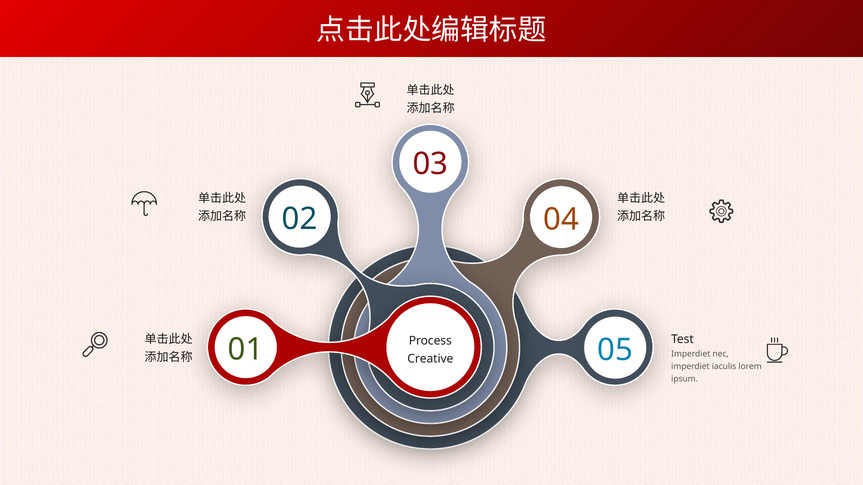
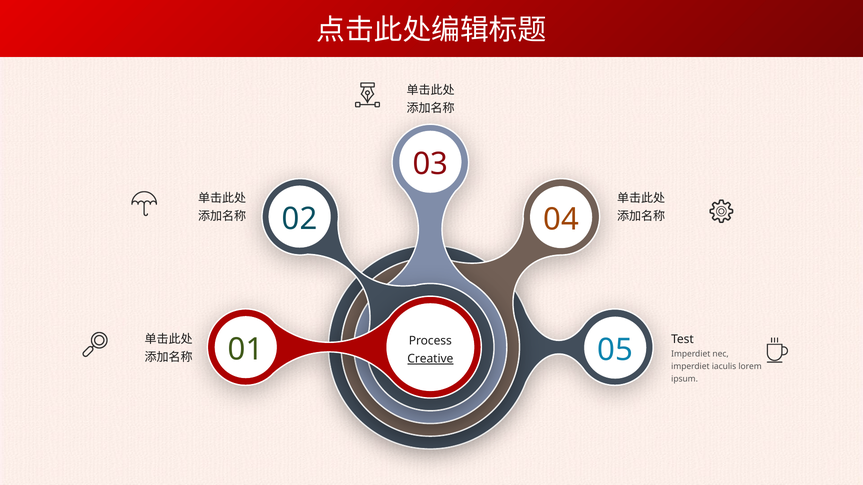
Creative underline: none -> present (430, 359)
